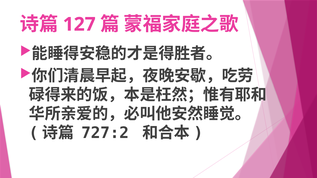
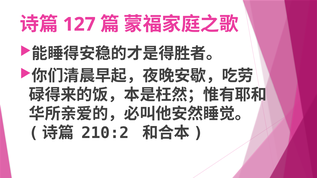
727:2: 727:2 -> 210:2 (105, 133)
